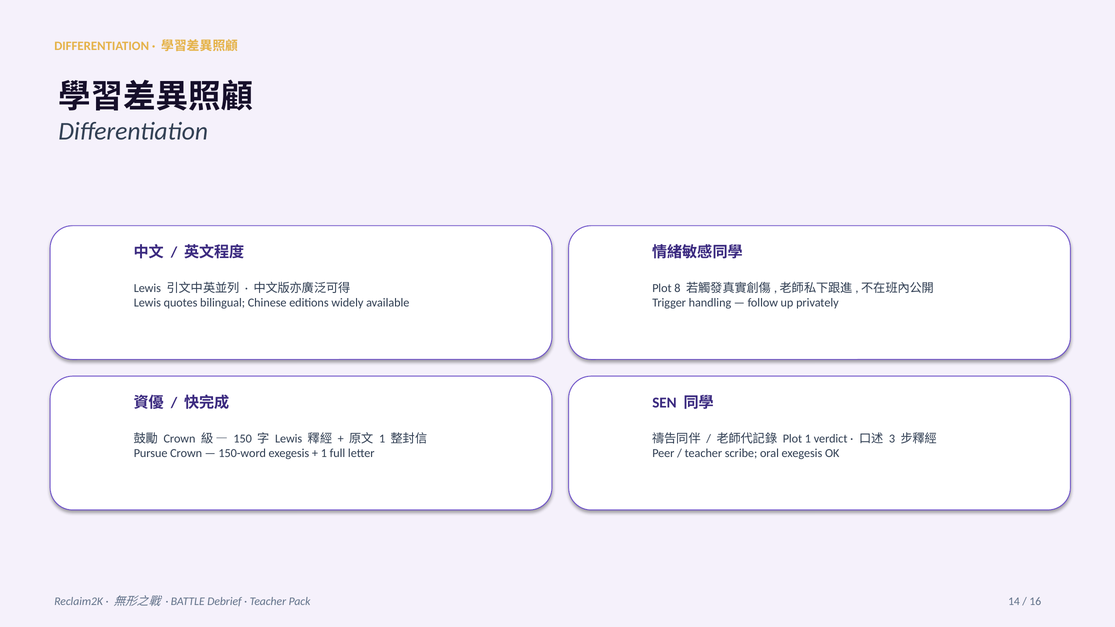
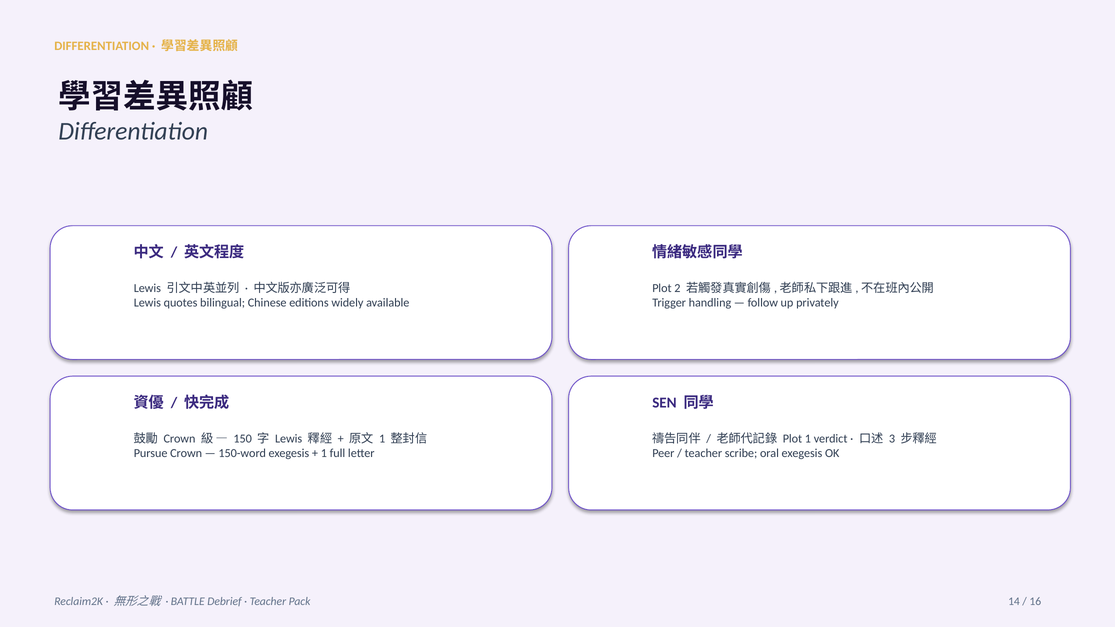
8: 8 -> 2 (677, 288)
